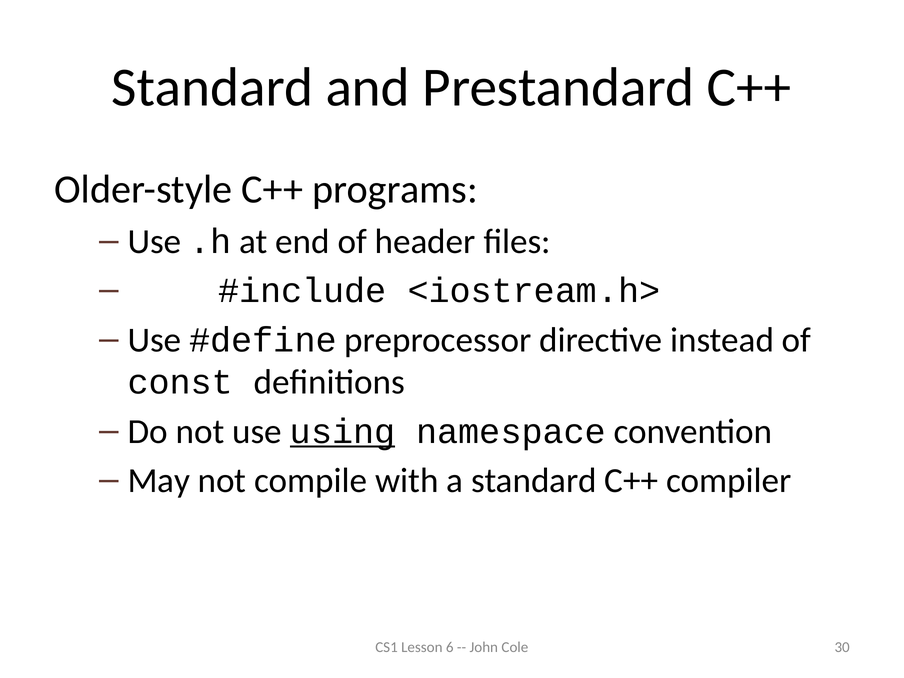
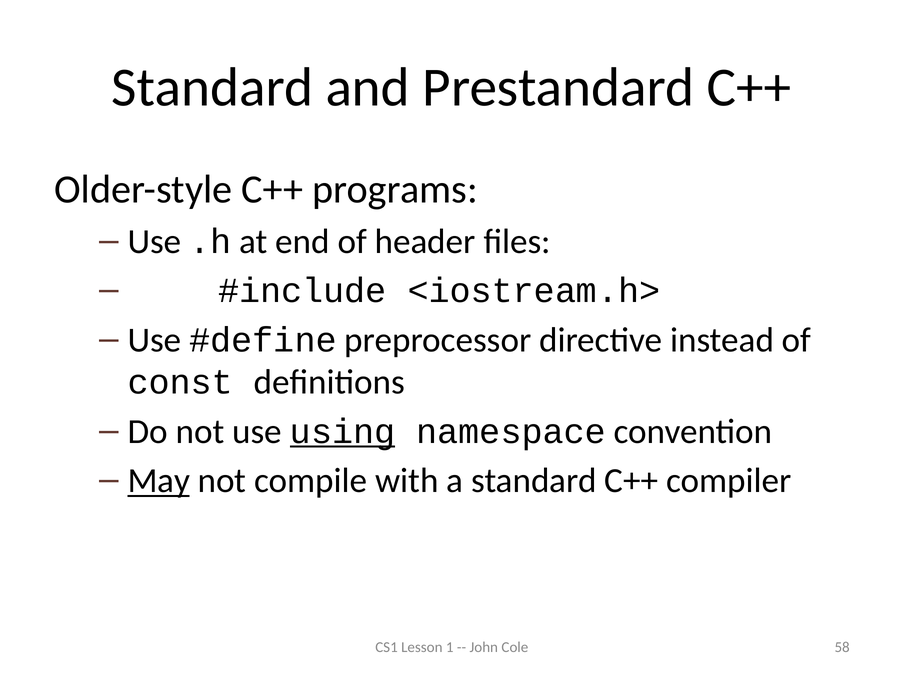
May underline: none -> present (159, 481)
6: 6 -> 1 (450, 647)
30: 30 -> 58 (842, 647)
